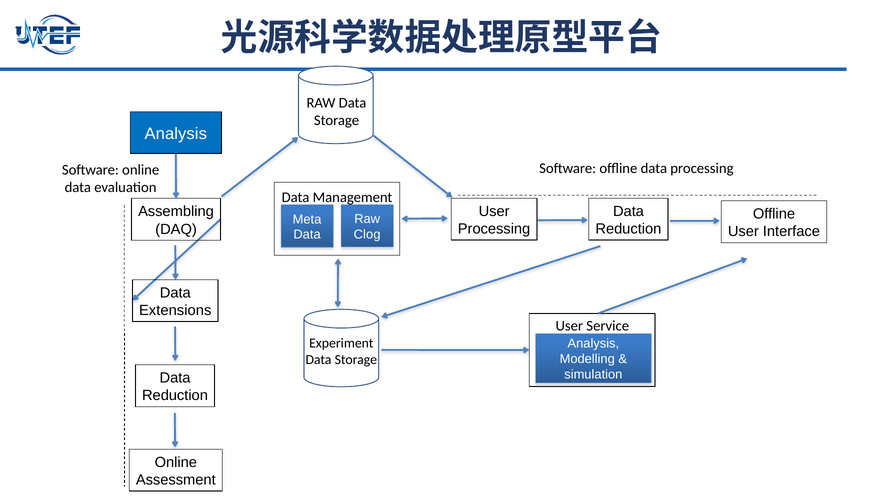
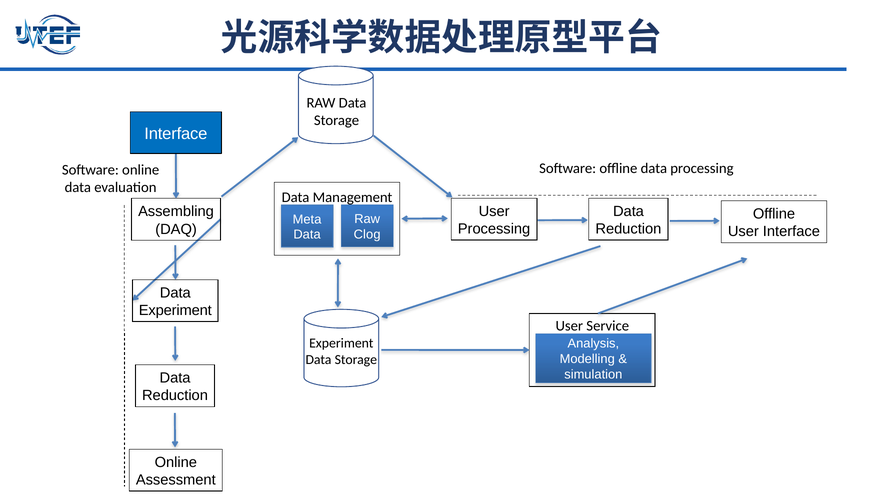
Analysis: Analysis -> Interface (176, 134)
Extensions: Extensions -> Experiment (175, 310)
